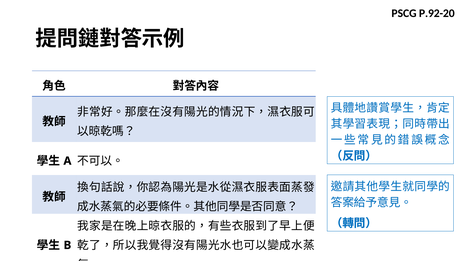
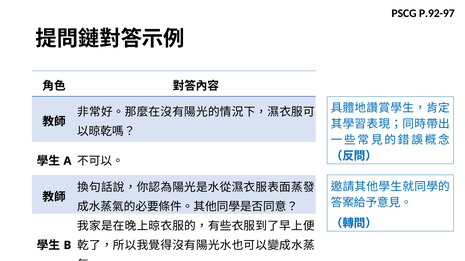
P.92-20: P.92-20 -> P.92-97 (437, 13)
